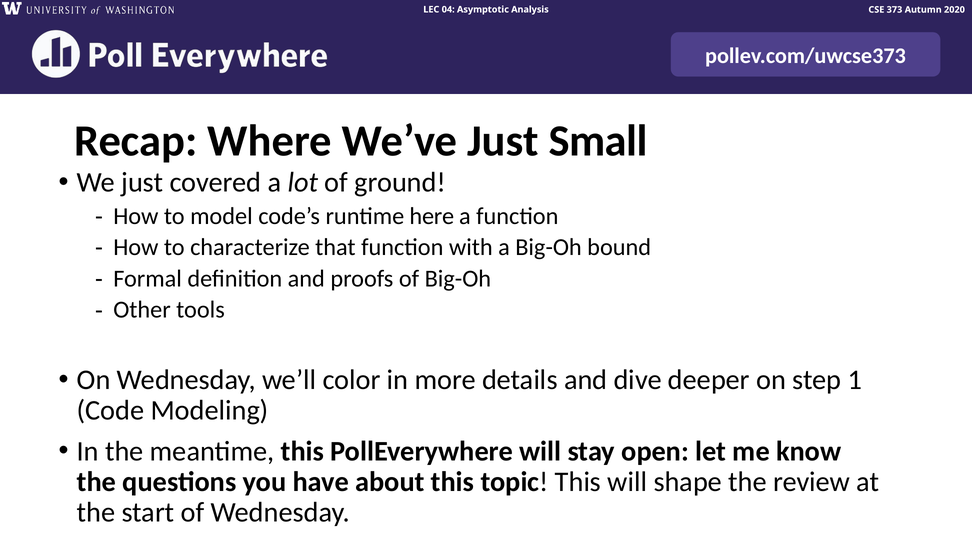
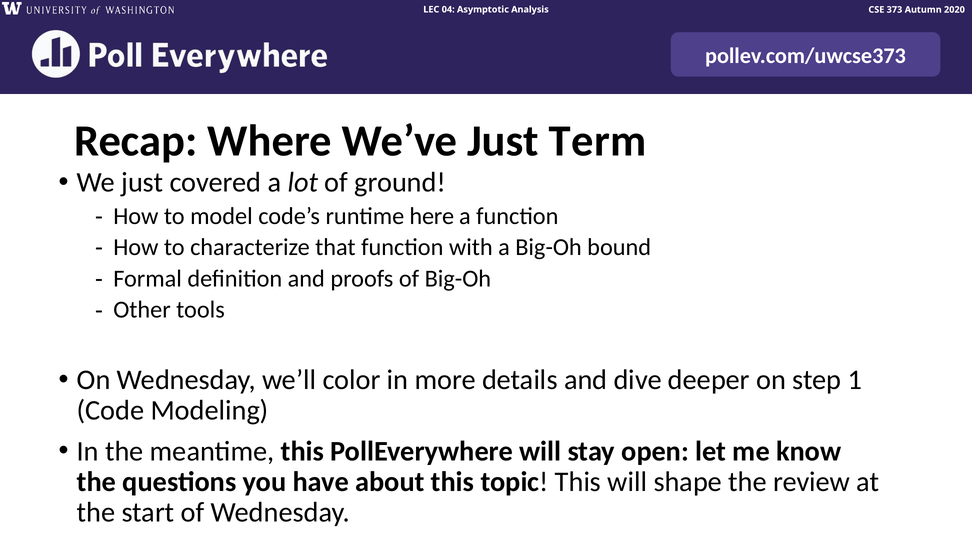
Small: Small -> Term (598, 141)
